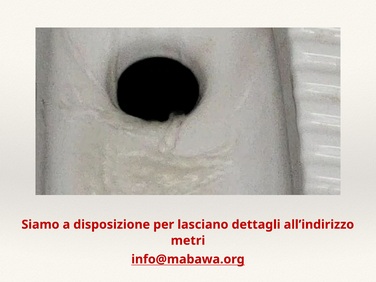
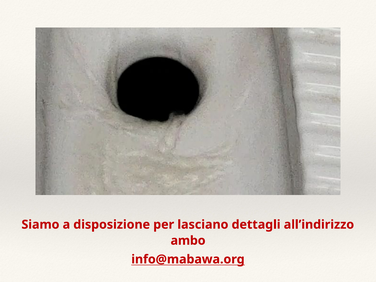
metri: metri -> ambo (188, 241)
